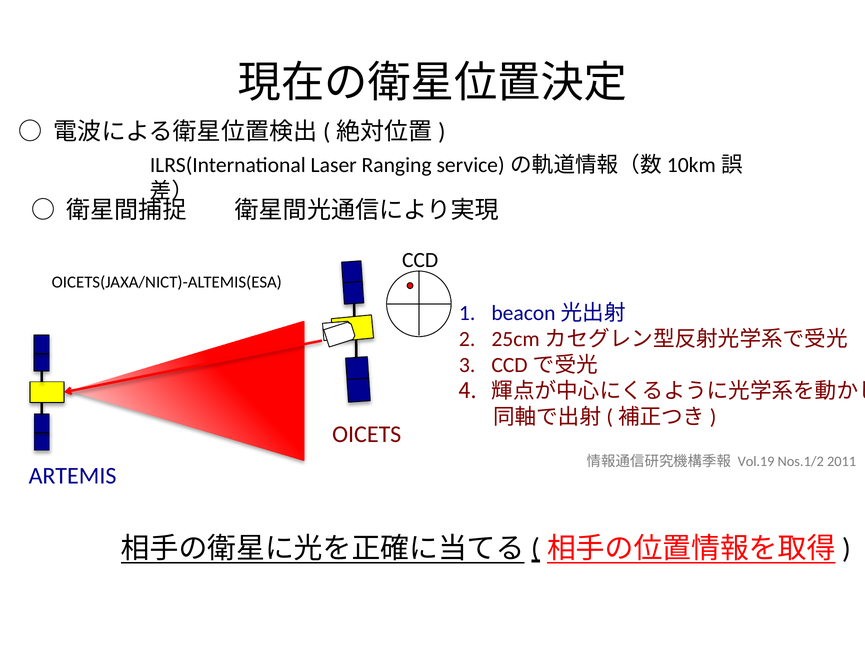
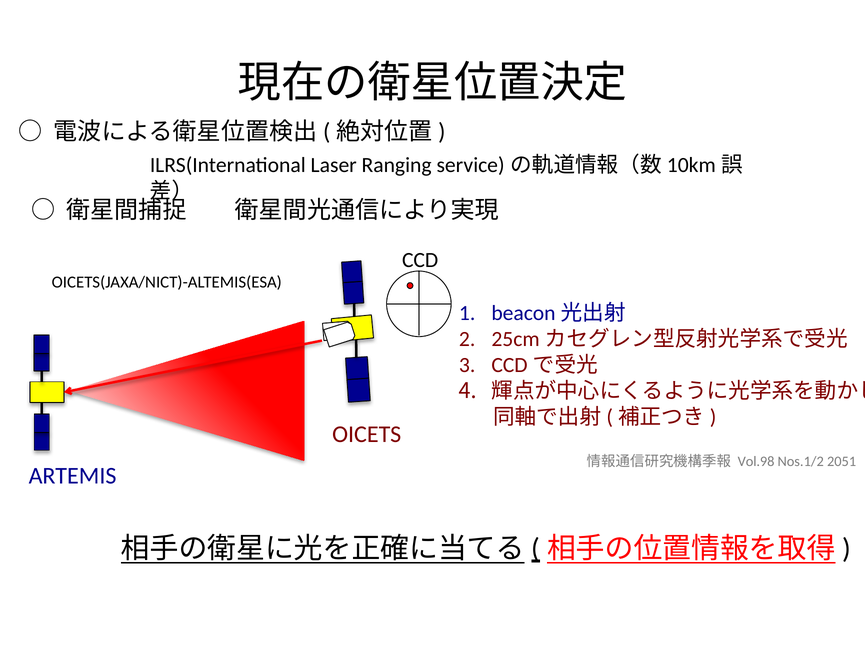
Vol.19: Vol.19 -> Vol.98 (756, 461)
2011: 2011 -> 2051 (842, 461)
